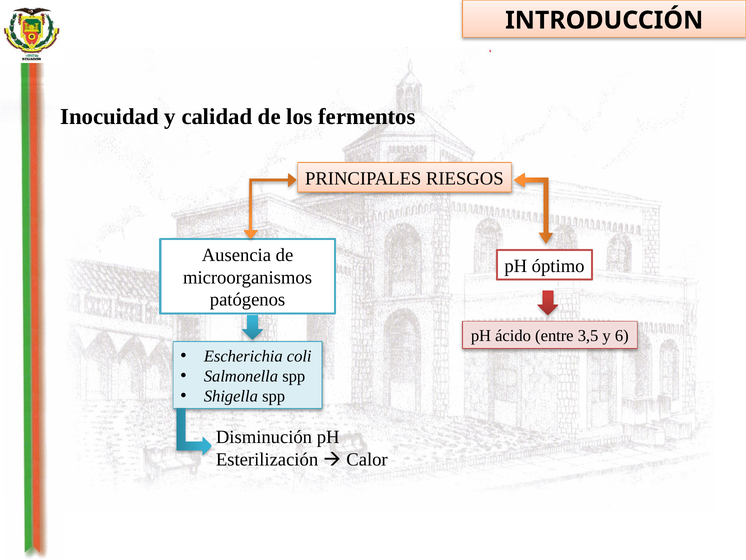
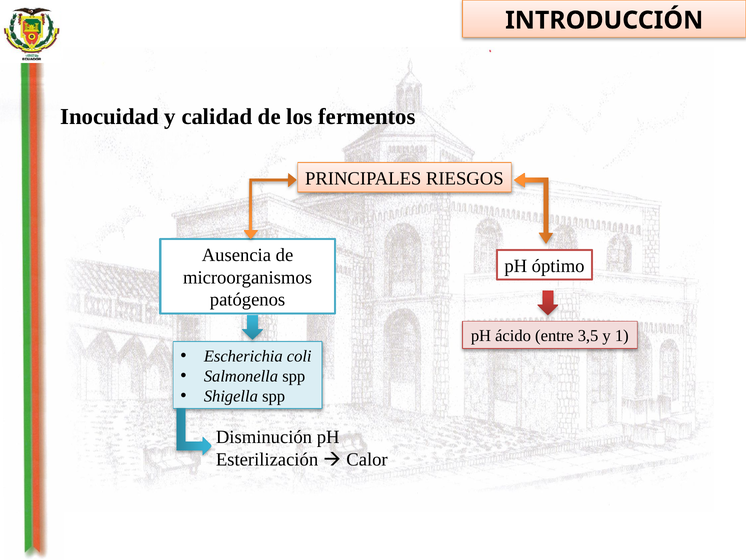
6: 6 -> 1 (622, 336)
